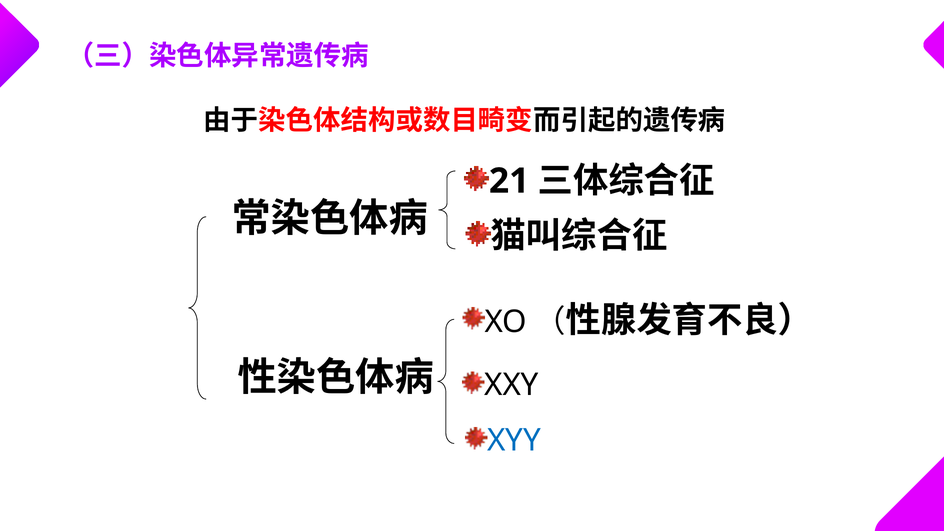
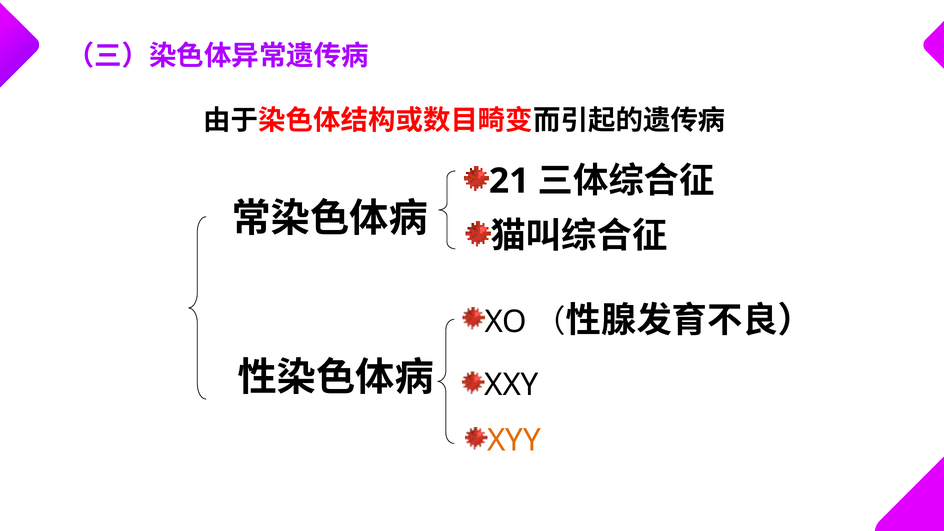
XYY colour: blue -> orange (514, 440)
